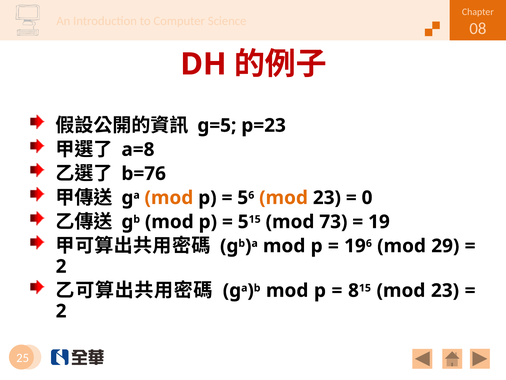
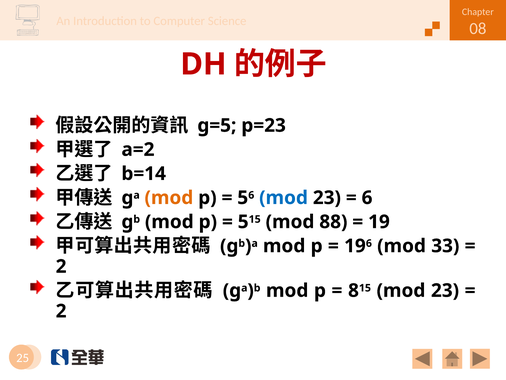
a=8: a=8 -> a=2 (138, 149)
b=76: b=76 -> b=14 (144, 173)
mod colour: orange -> blue (284, 198)
0: 0 -> 6 (367, 198)
73: 73 -> 88 (333, 222)
29: 29 -> 33 (445, 246)
